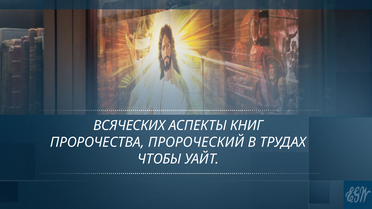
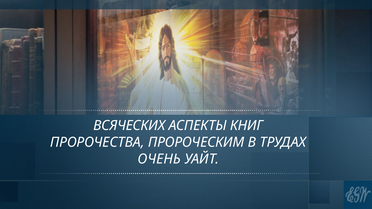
ПРОРОЧЕСКИЙ: ПРОРОЧЕСКИЙ -> ПРОРОЧЕСКИМ (196, 143)
ЧТОБЫ: ЧТОБЫ -> ОЧЕНЬ (159, 159)
